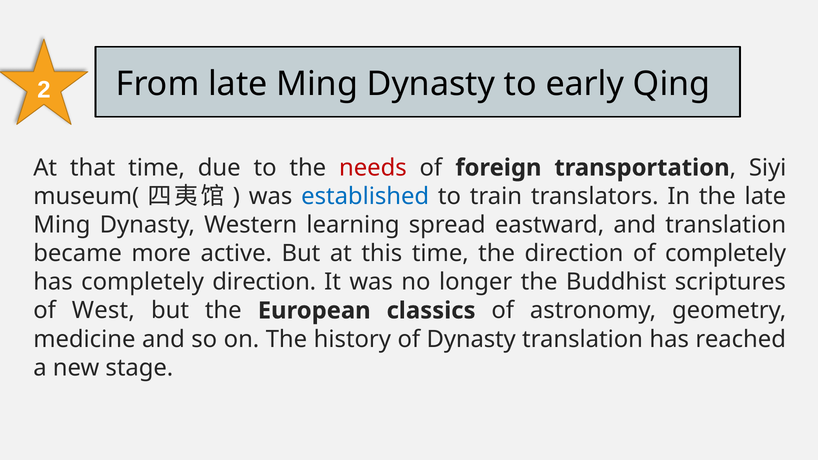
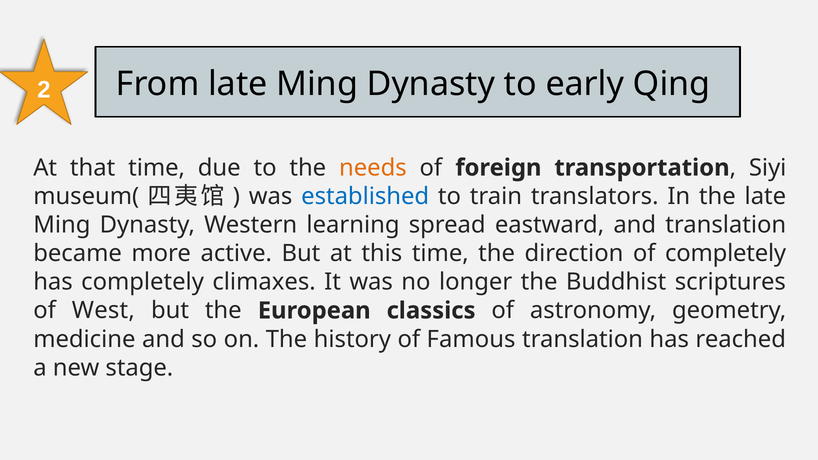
needs colour: red -> orange (373, 168)
completely direction: direction -> climaxes (264, 282)
of Dynasty: Dynasty -> Famous (471, 339)
